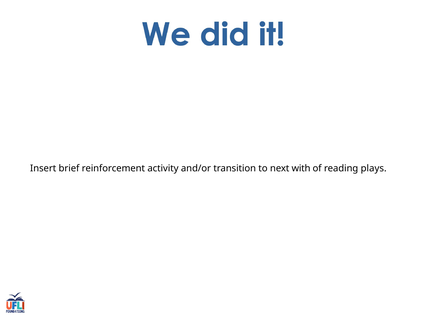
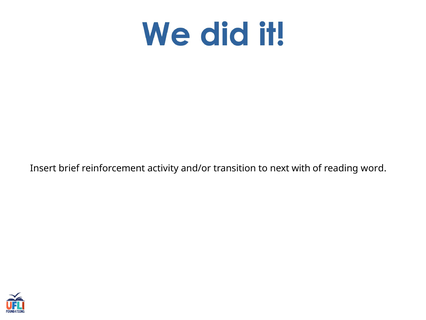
plays: plays -> word (374, 168)
